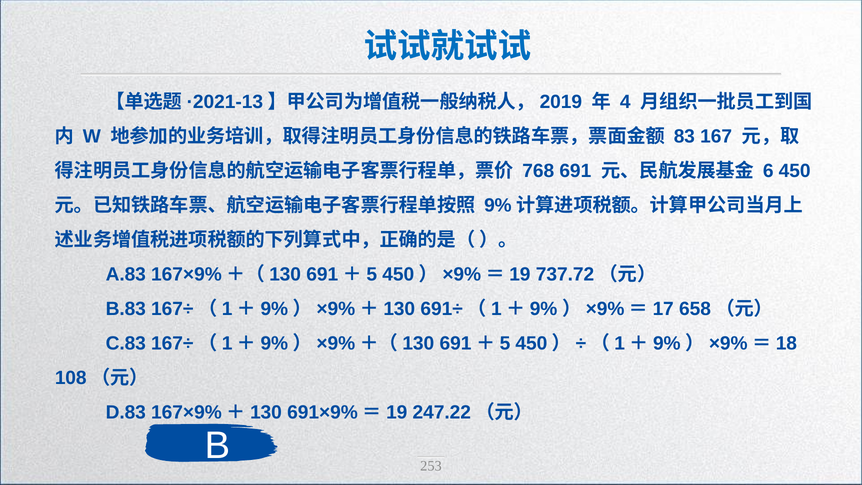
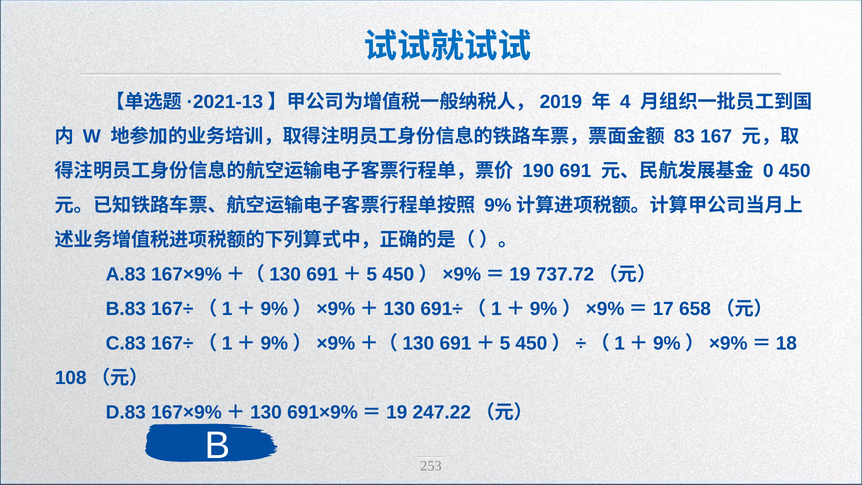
768: 768 -> 190 (538, 171)
6: 6 -> 0 (768, 171)
